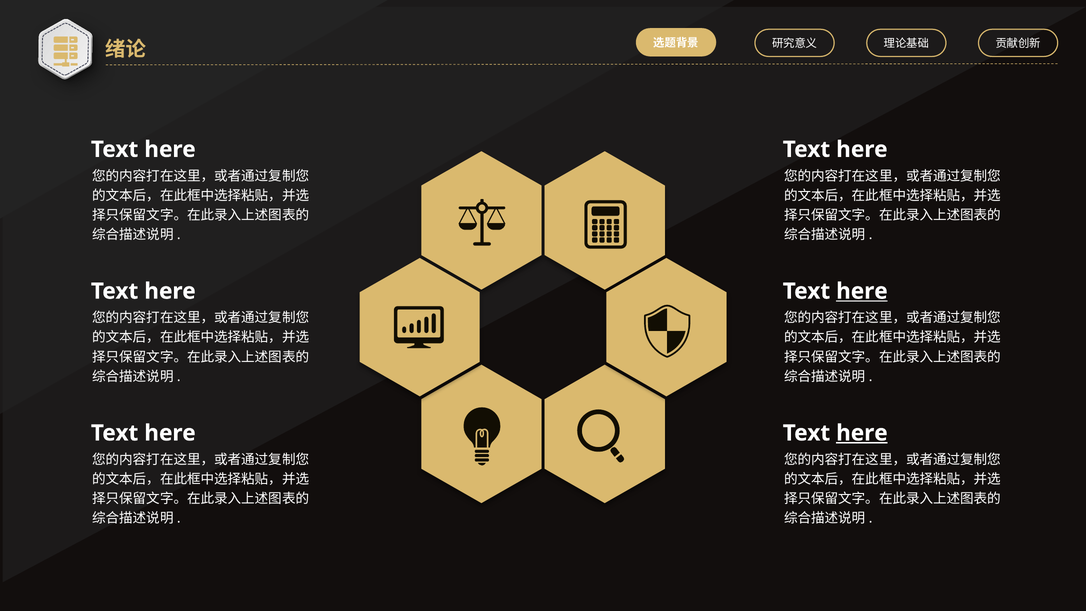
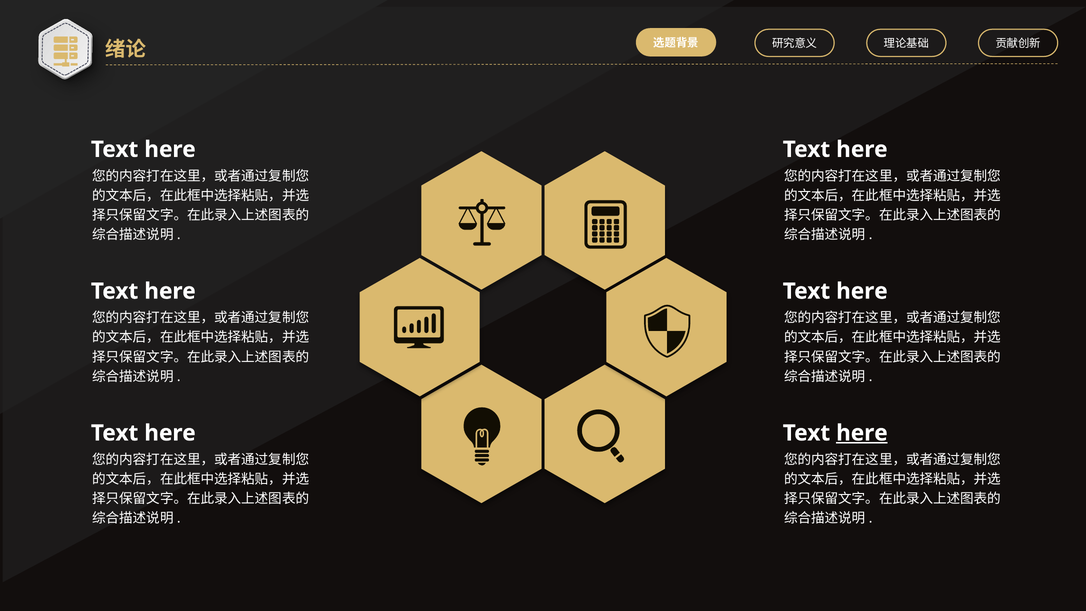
here underline: present -> none (862, 291)
